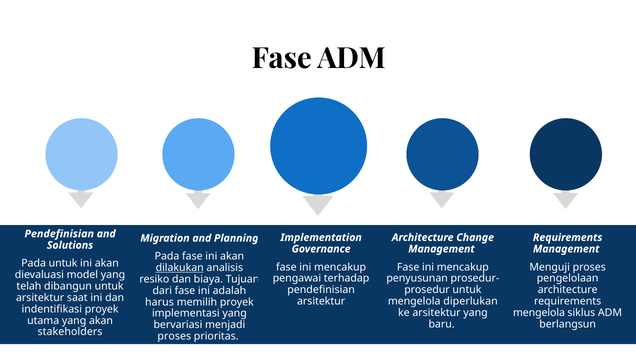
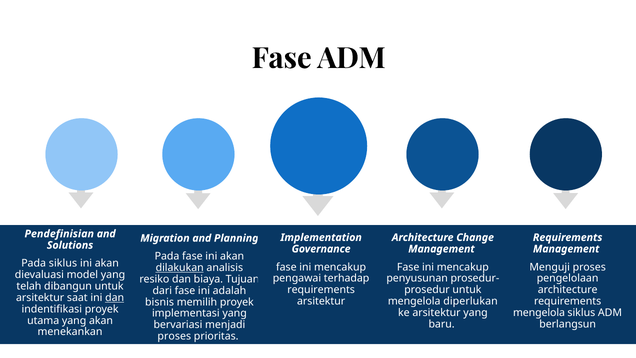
Pada untuk: untuk -> siklus (63, 263)
pendefinisian: pendefinisian -> requirements (321, 290)
dan underline: none -> present (115, 297)
harus: harus -> bisnis (160, 302)
stakeholders: stakeholders -> menekankan (70, 332)
